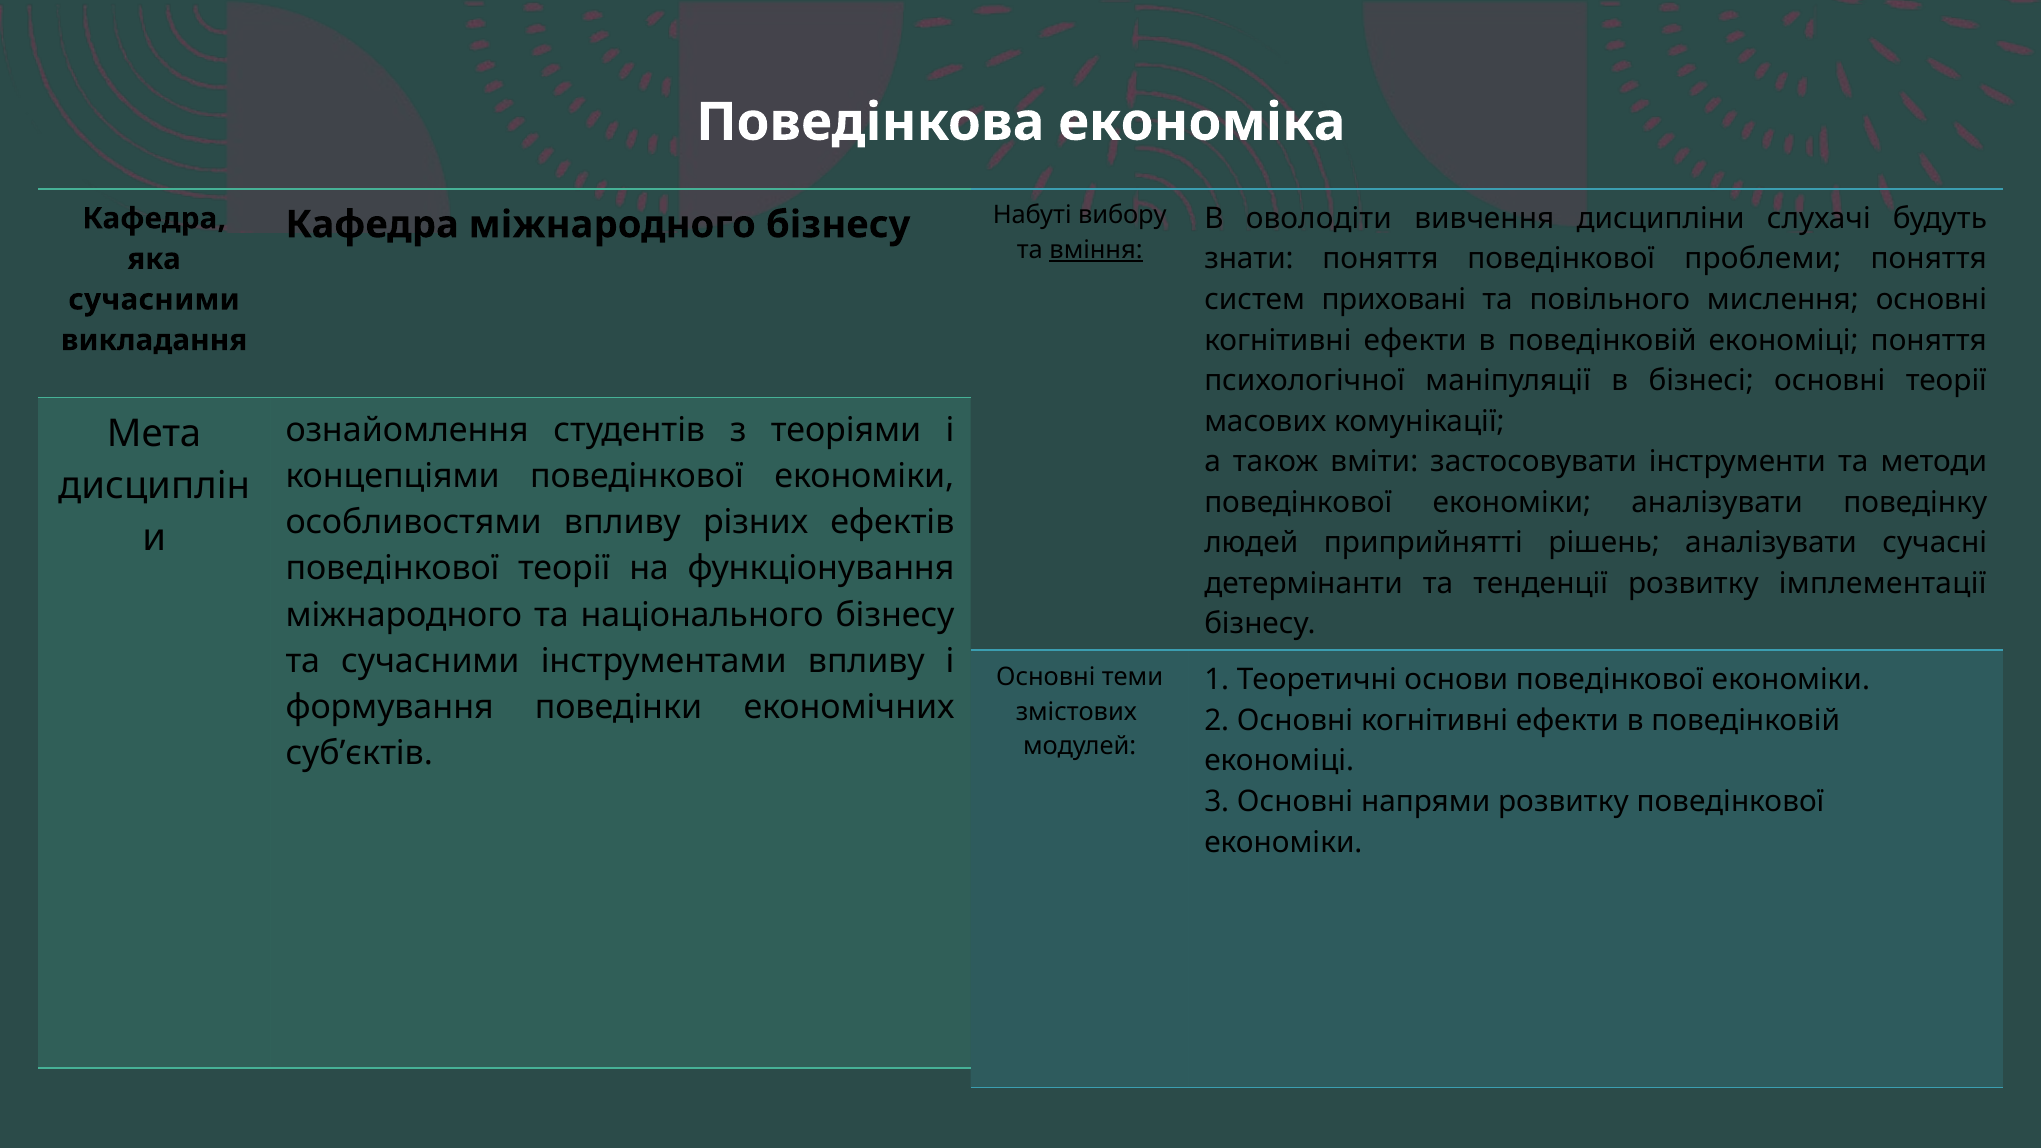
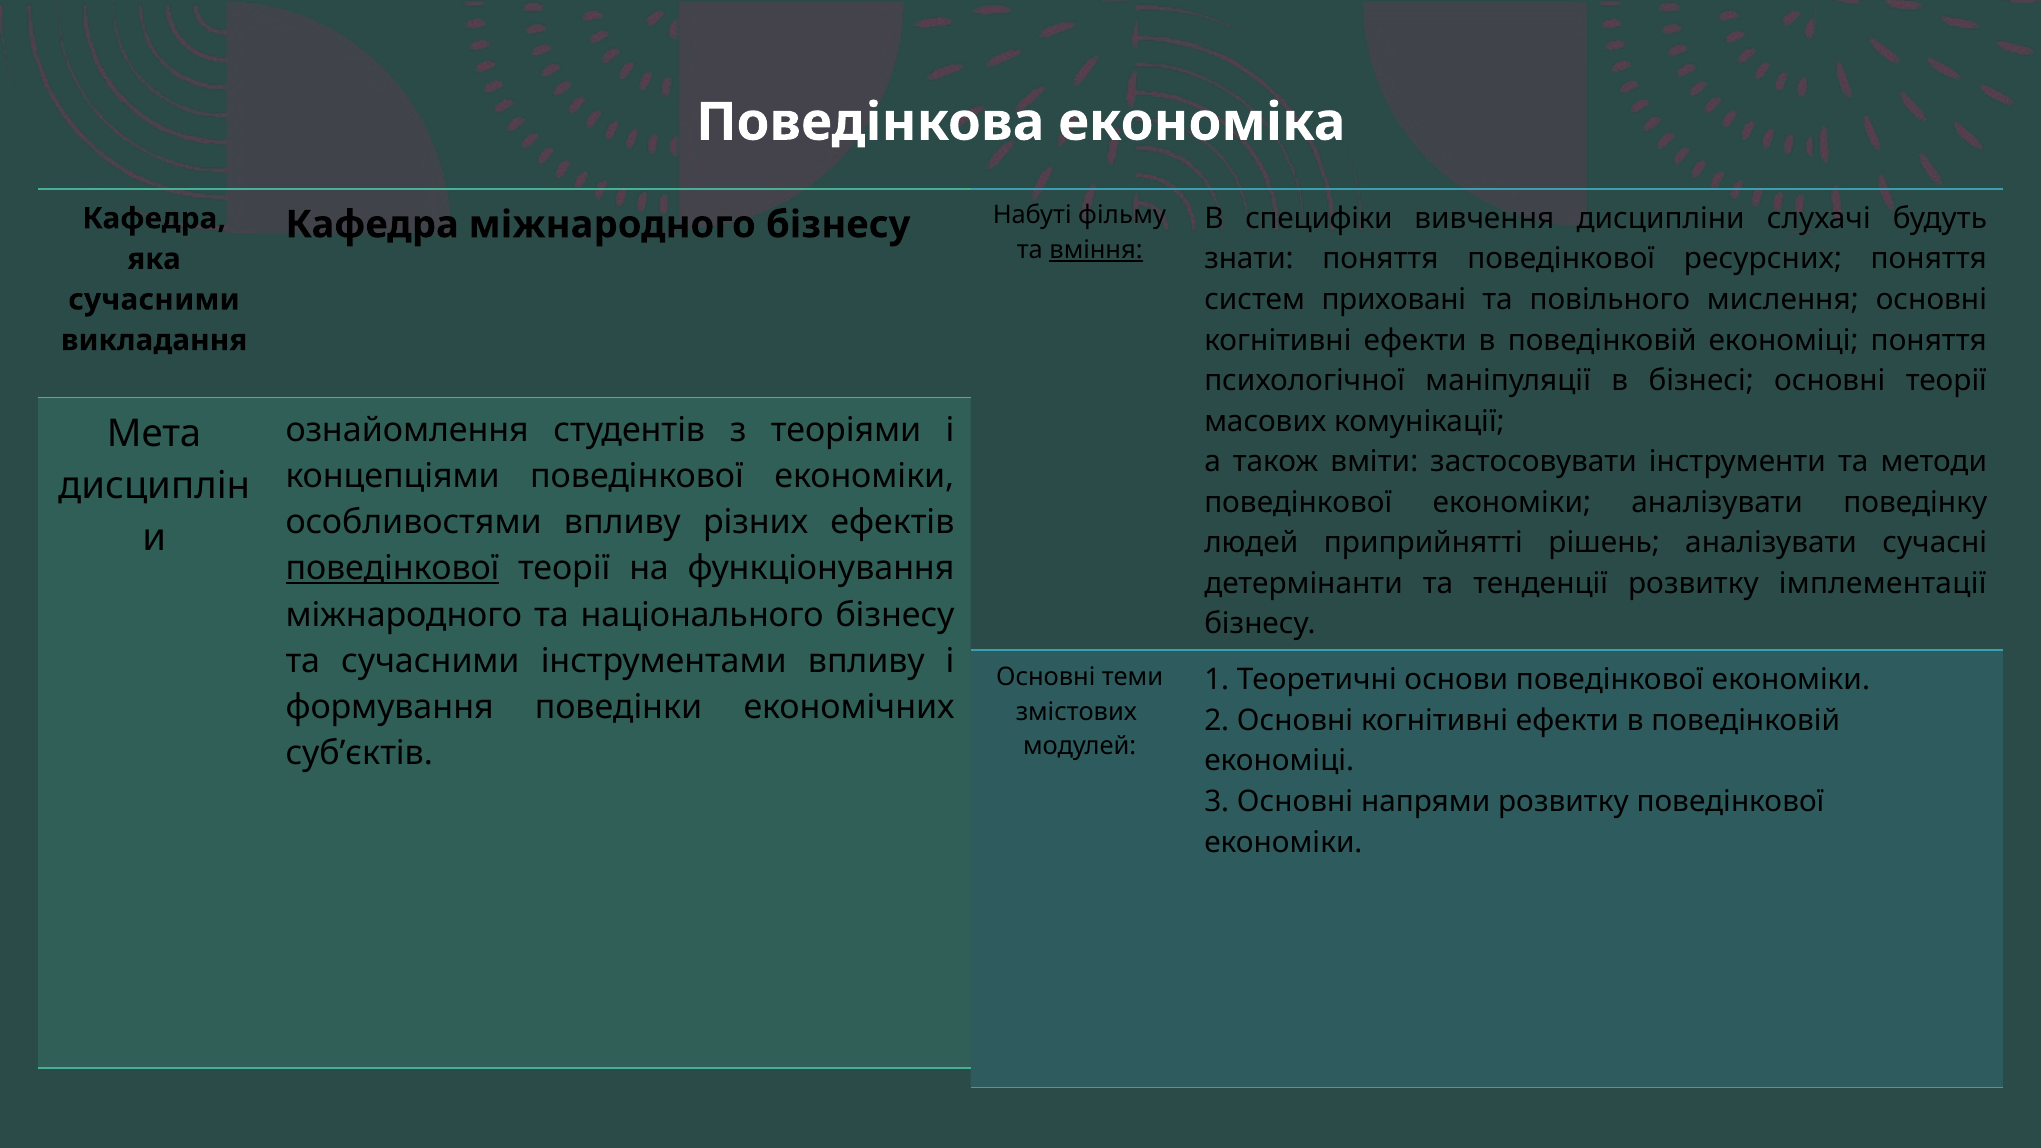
вибору: вибору -> фільму (1122, 215)
оволодіти: оволодіти -> специфіки (1319, 219)
проблеми: проблеми -> ресурсних (1763, 259)
поведінкової underline: none -> present (392, 569)
